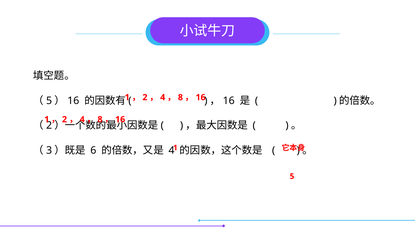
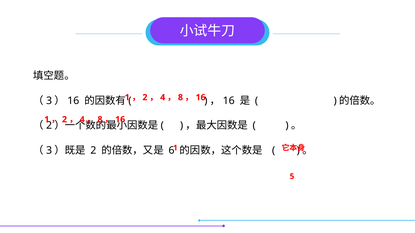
5: 5 -> 3 (49, 101)
6: 6 -> 2 (93, 151)
4: 4 -> 6 (171, 151)
